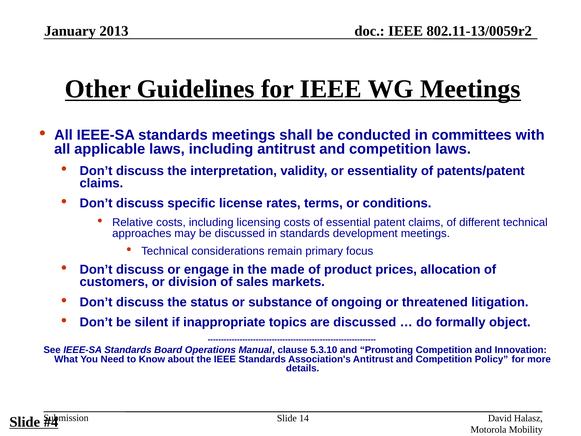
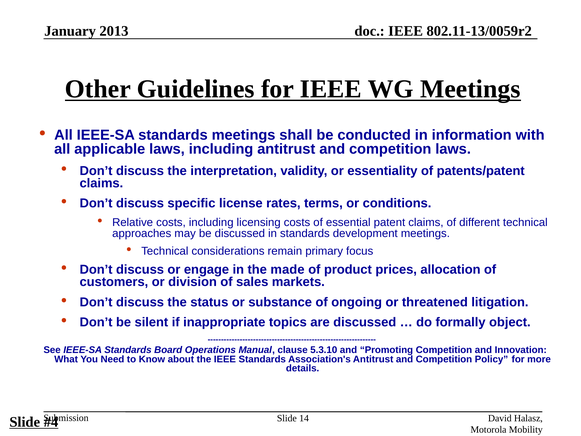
committees: committees -> information (472, 135)
